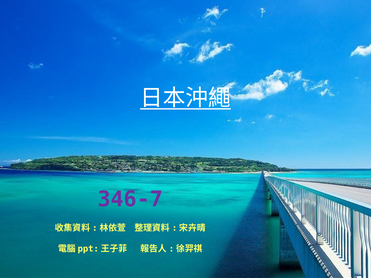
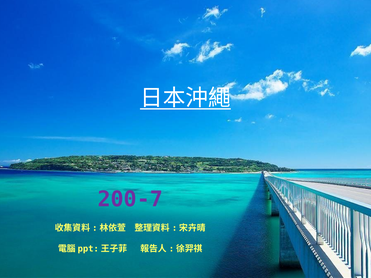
346-7: 346-7 -> 200-7 (130, 199)
